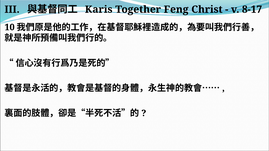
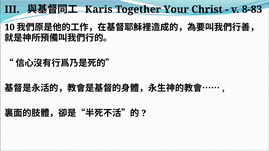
Feng: Feng -> Your (176, 9)
8-17: 8-17 -> 8-83 (252, 9)
